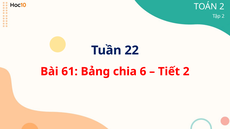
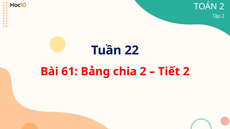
chia 6: 6 -> 2 (143, 72)
